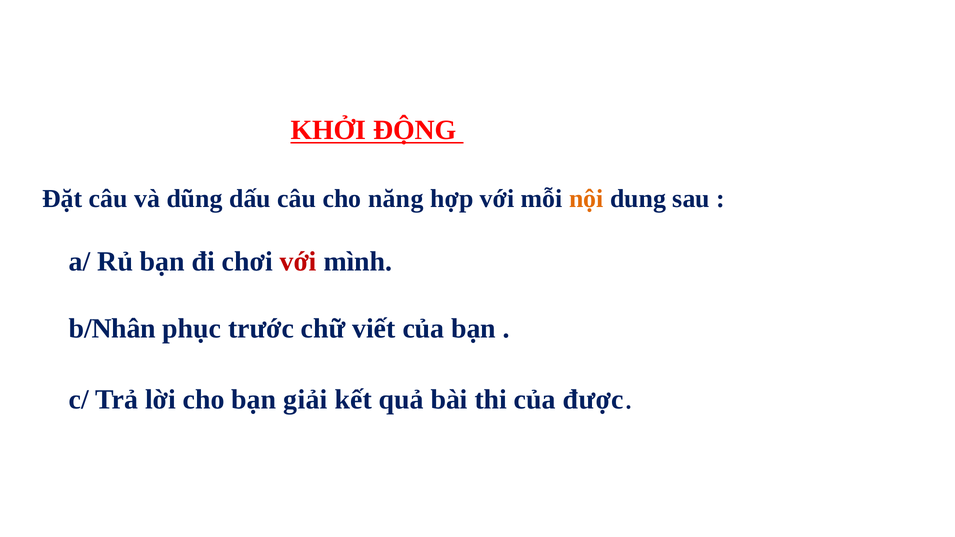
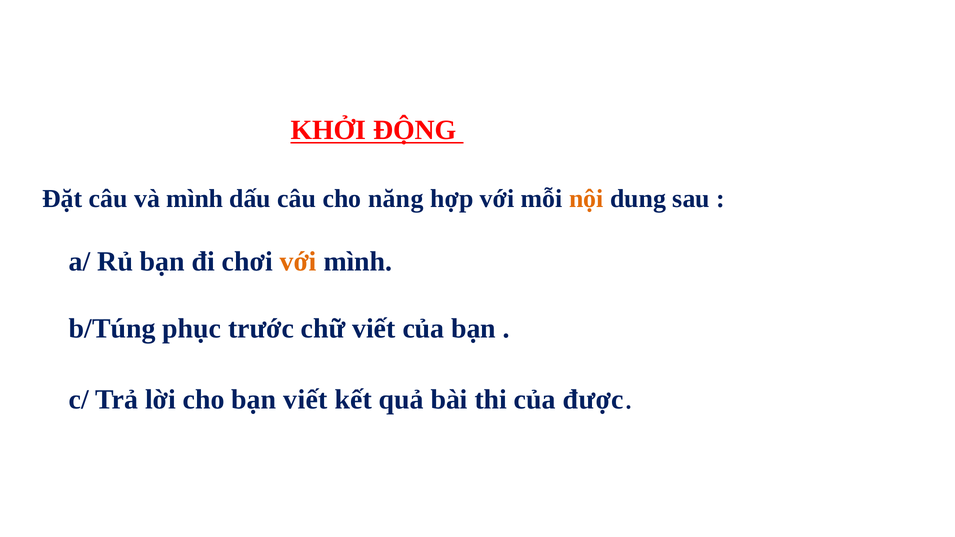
và dũng: dũng -> mình (195, 199)
với colour: red -> orange (298, 262)
b/Nhân: b/Nhân -> b/Túng (112, 329)
bạn giải: giải -> viết (305, 400)
